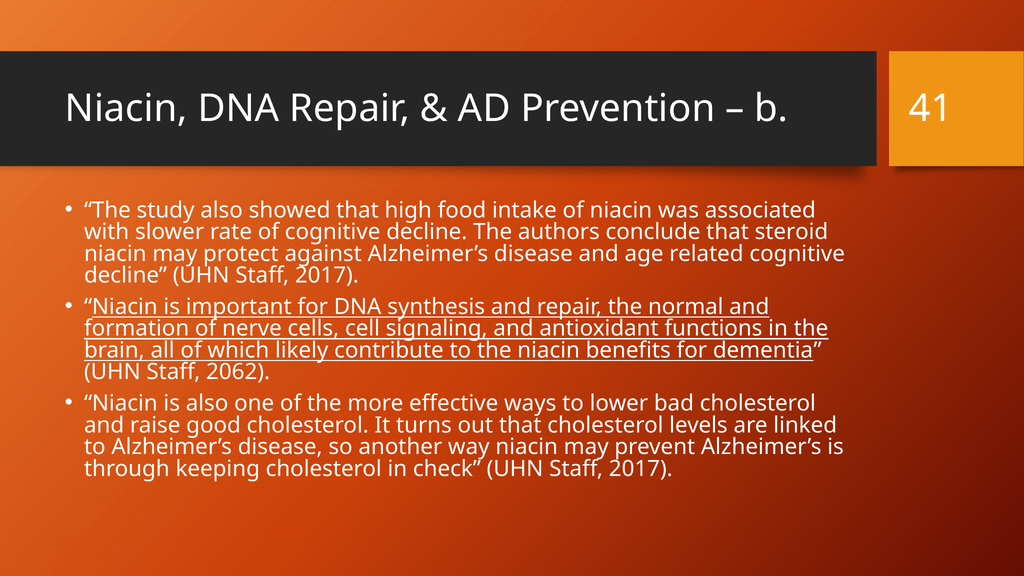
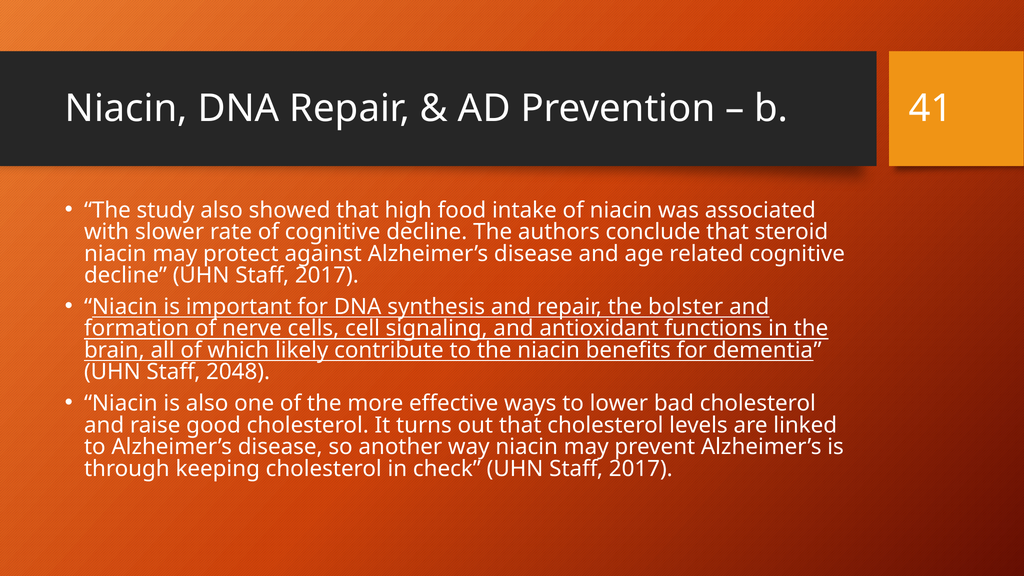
normal: normal -> bolster (686, 307)
2062: 2062 -> 2048 (238, 372)
